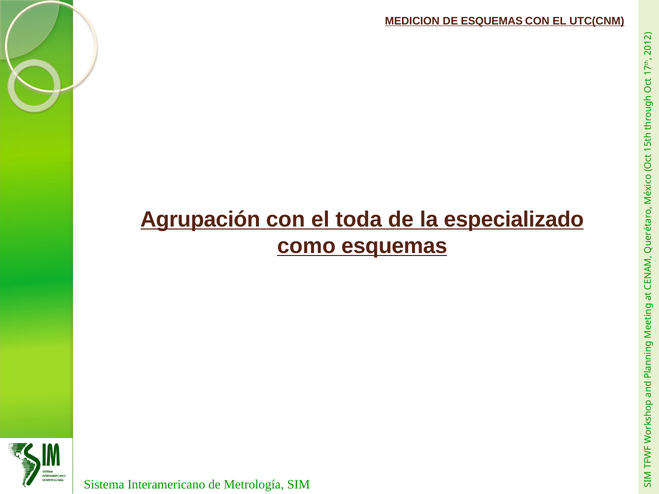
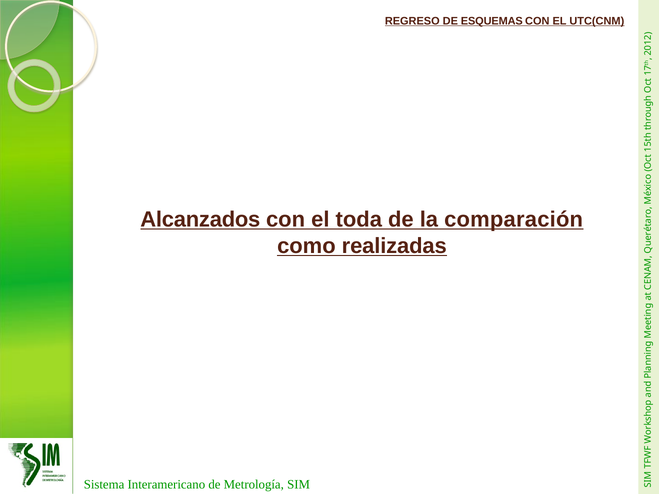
MEDICION: MEDICION -> REGRESO (412, 21)
Agrupación: Agrupación -> Alcanzados (200, 220)
especializado: especializado -> comparación (514, 220)
como esquemas: esquemas -> realizadas (394, 246)
